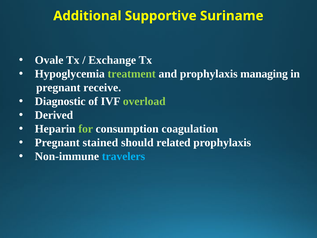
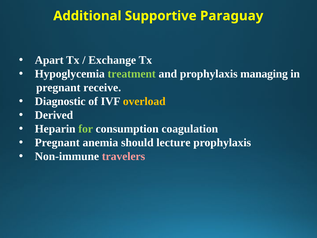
Suriname: Suriname -> Paraguay (232, 16)
Ovale: Ovale -> Apart (49, 60)
overload colour: light green -> yellow (144, 101)
stained: stained -> anemia (100, 142)
related: related -> lecture (173, 142)
travelers colour: light blue -> pink (124, 156)
